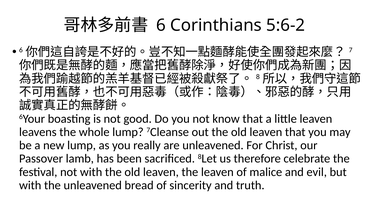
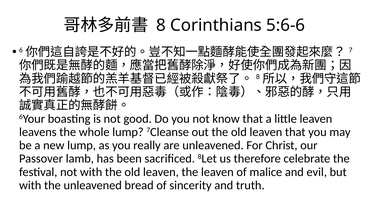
6: 6 -> 8 (161, 25)
5:6-2: 5:6-2 -> 5:6-6 (286, 25)
